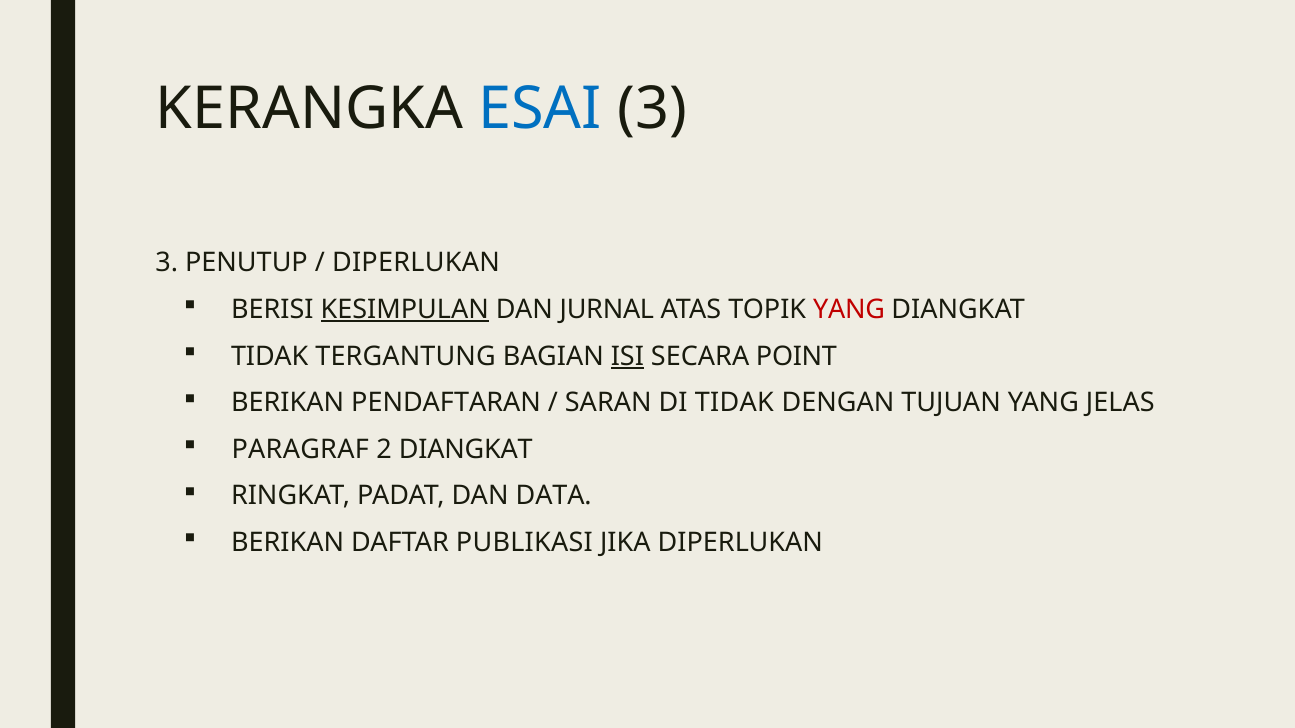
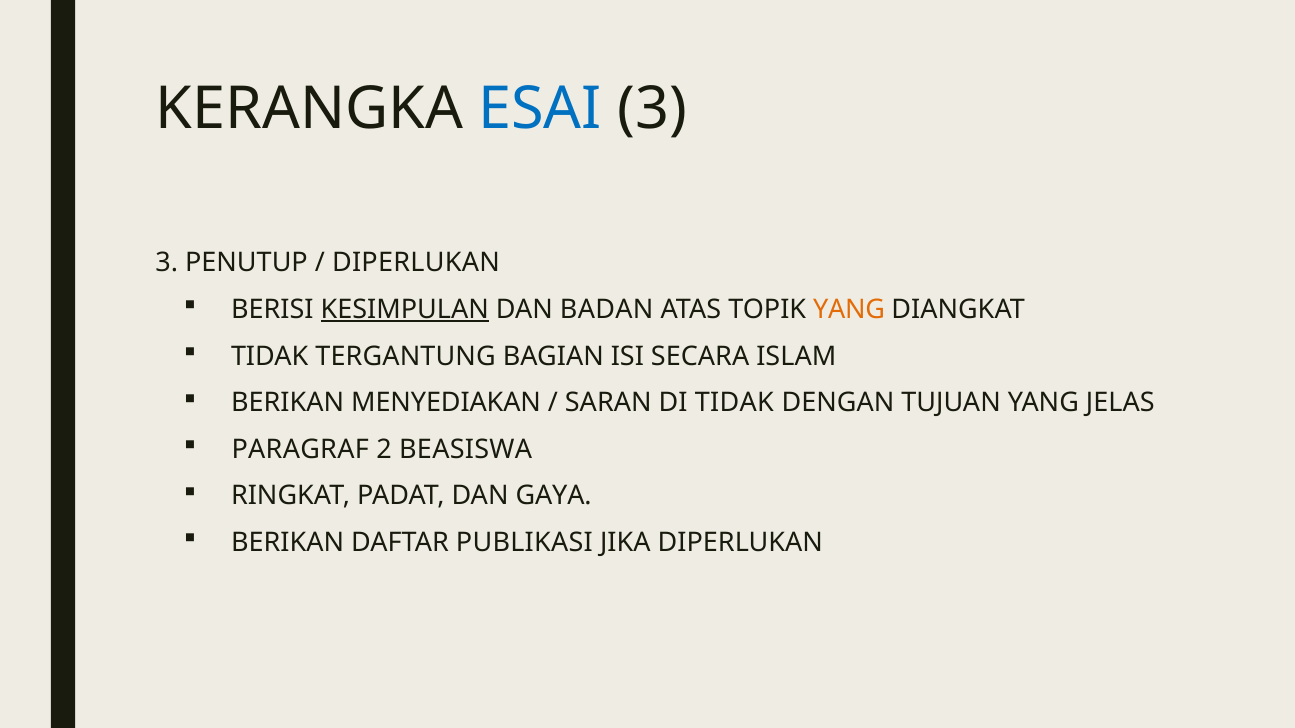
JURNAL: JURNAL -> BADAN (607, 310)
YANG colour: red -> orange (849, 310)
ISI underline: present -> none (627, 356)
POINT: POINT -> ISLAM (796, 356)
PENDAFTARAN: PENDAFTARAN -> MENYEDIAKAN (446, 403)
2 DIANGKAT: DIANGKAT -> BEASISWA (466, 450)
DATA: DATA -> GAYA (554, 496)
